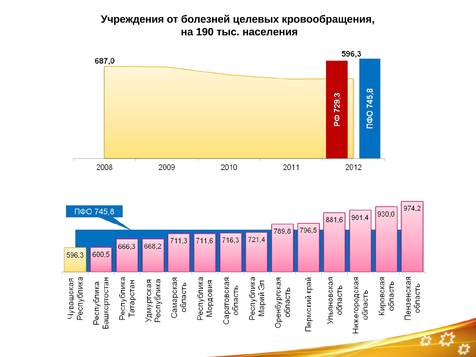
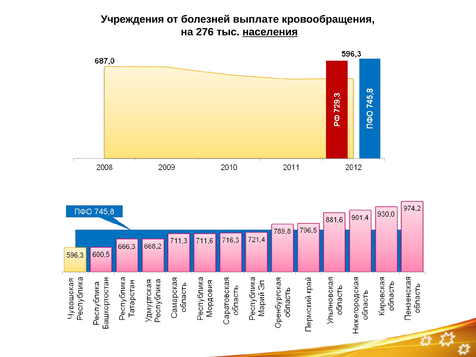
целевых: целевых -> выплате (256, 19)
190: 190 -> 276 (205, 32)
населения underline: none -> present (270, 32)
